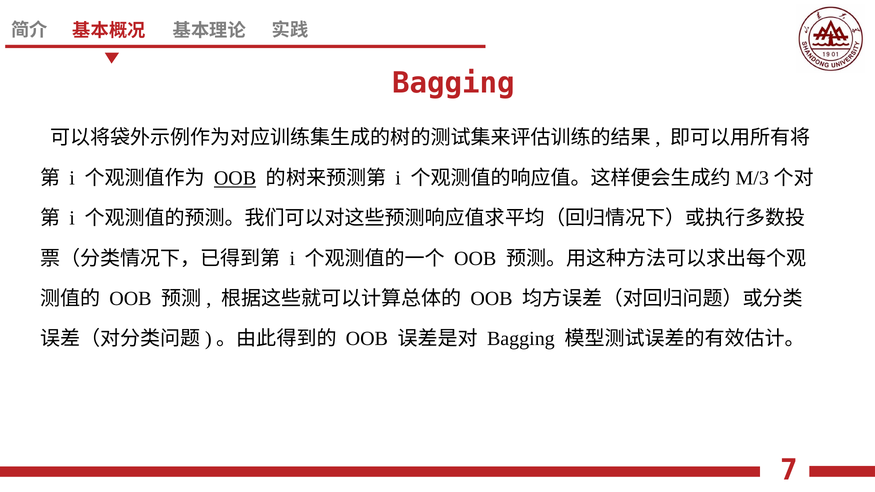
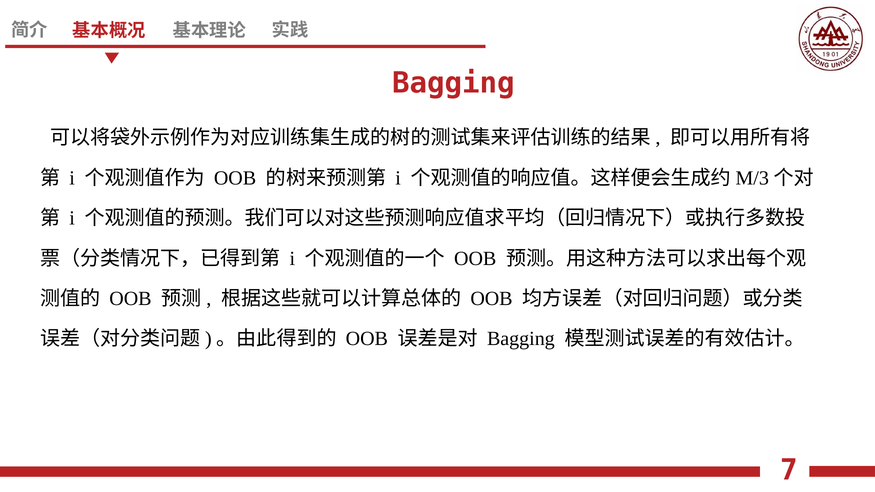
OOB underline: present -> none (235, 178)
